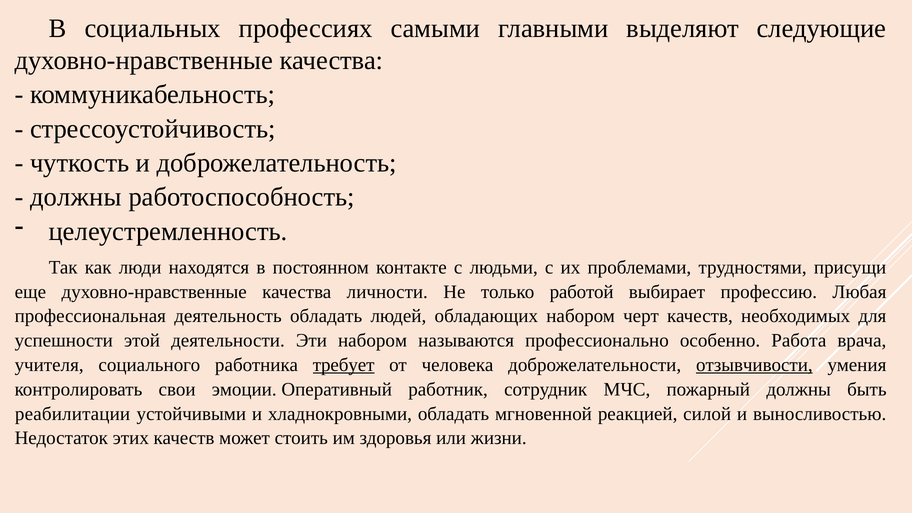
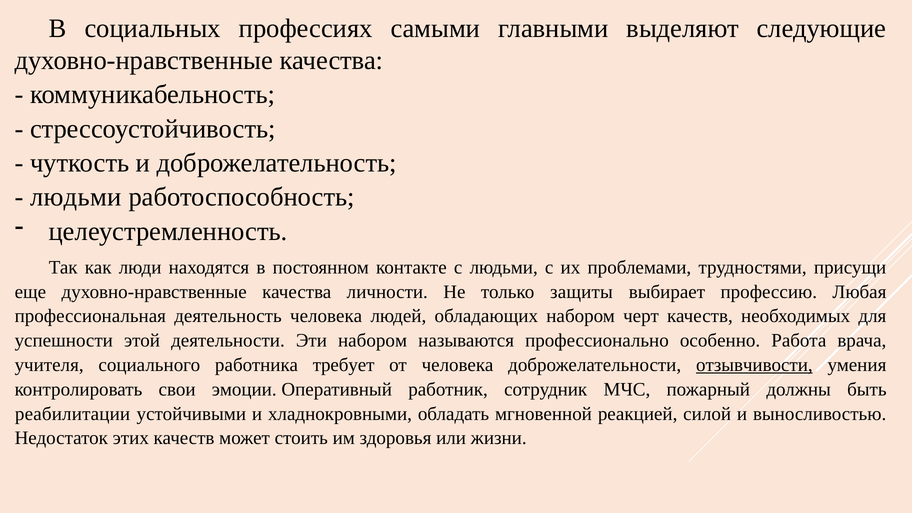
должны: должны -> людьми (76, 197)
работой: работой -> защиты (581, 292)
деятельность обладать: обладать -> человека (326, 316)
требует underline: present -> none (344, 365)
